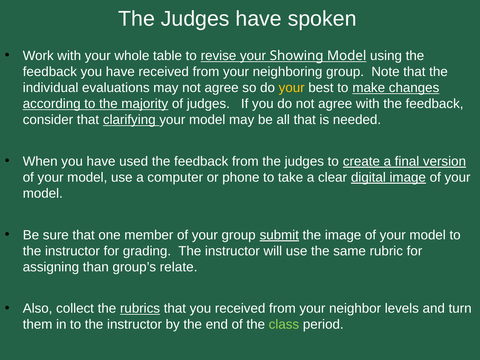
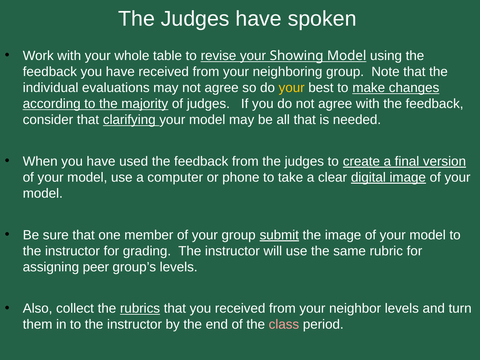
than: than -> peer (96, 267)
group’s relate: relate -> levels (179, 267)
class colour: light green -> pink (284, 325)
